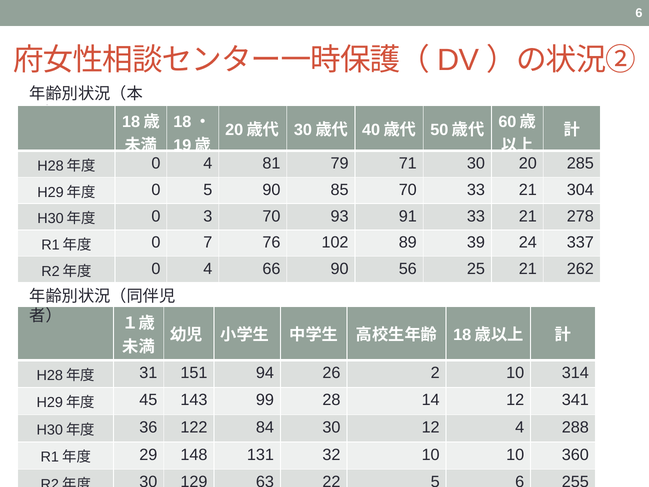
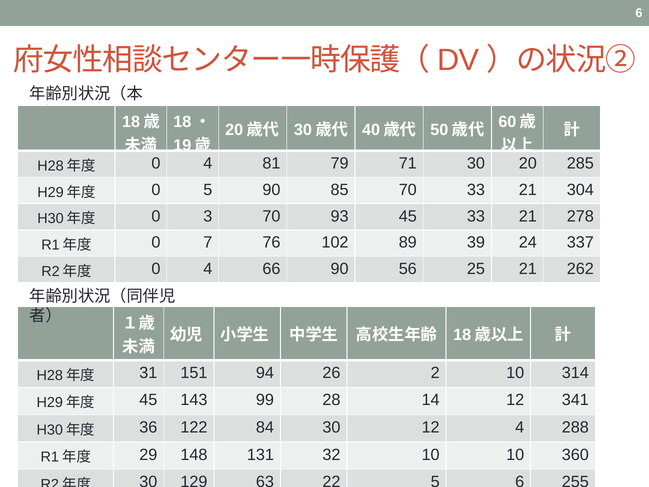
93 91: 91 -> 45 (408, 216)
